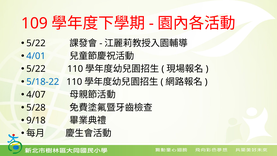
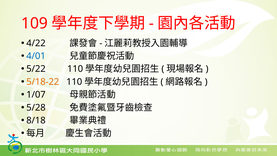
5/22: 5/22 -> 4/22 (36, 43)
5/18-22 colour: blue -> orange (43, 82)
4/07: 4/07 -> 1/07 (36, 95)
9/18: 9/18 -> 8/18 (36, 120)
